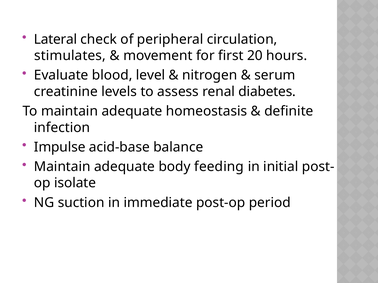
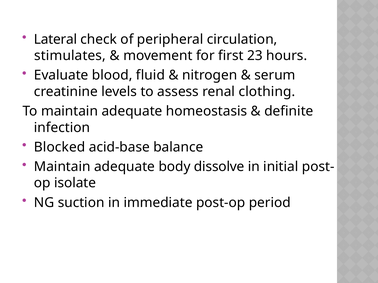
20: 20 -> 23 (255, 56)
level: level -> fluid (151, 75)
diabetes: diabetes -> clothing (267, 92)
Impulse: Impulse -> Blocked (60, 147)
feeding: feeding -> dissolve (219, 167)
